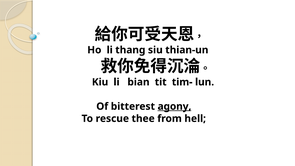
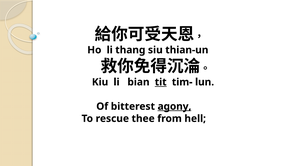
tit underline: none -> present (161, 82)
